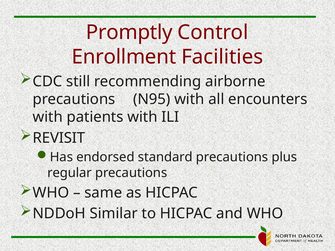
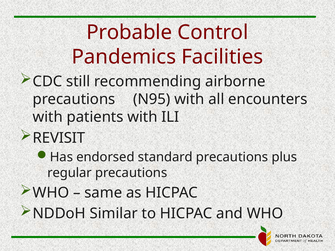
Promptly: Promptly -> Probable (129, 32)
Enrollment: Enrollment -> Pandemics (124, 57)
